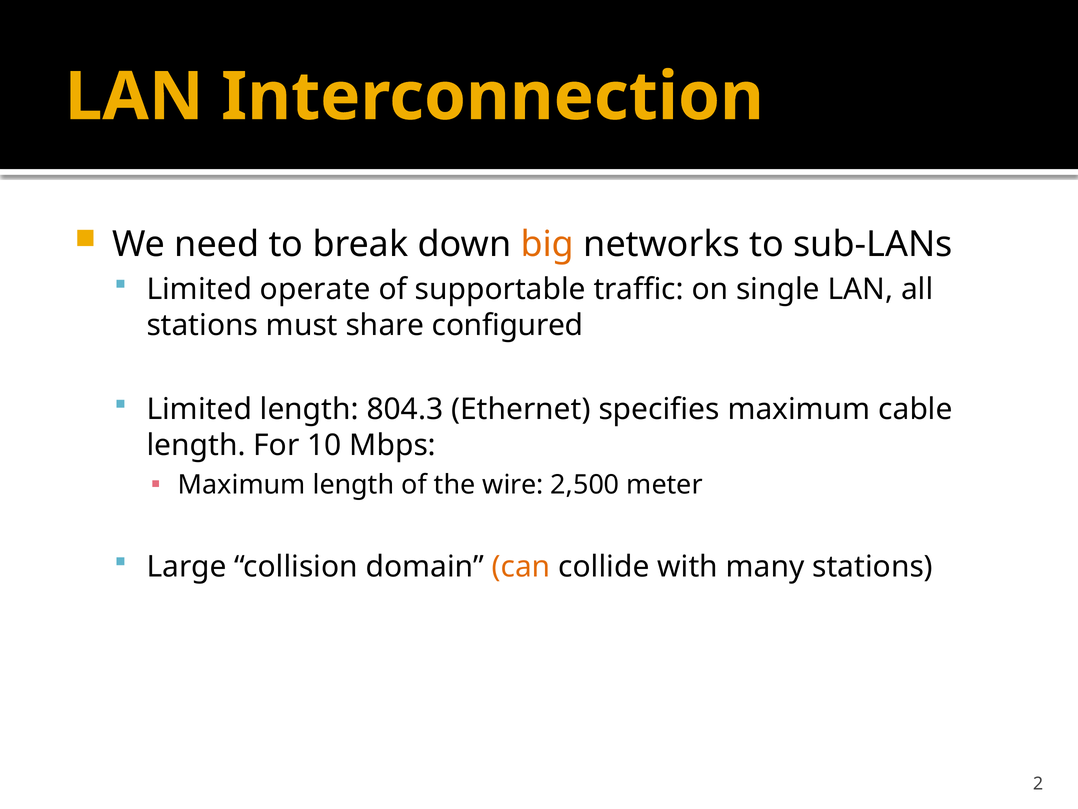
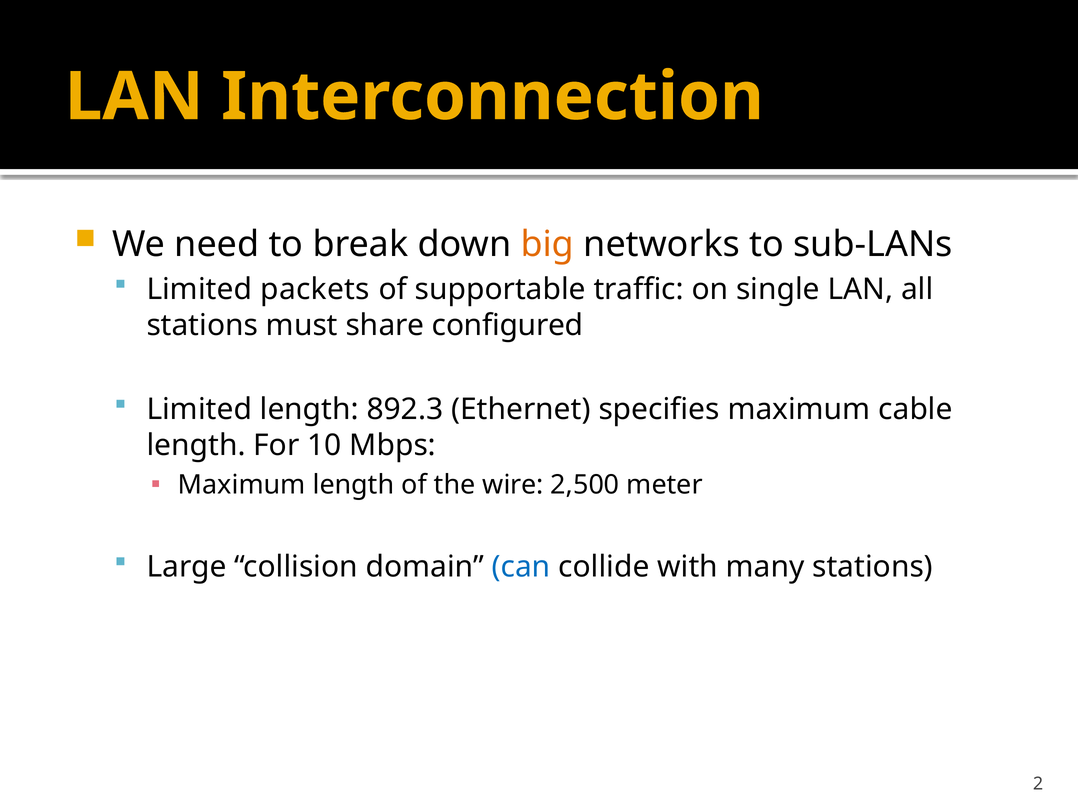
operate: operate -> packets (315, 289)
804.3: 804.3 -> 892.3 (405, 409)
can colour: orange -> blue (521, 567)
